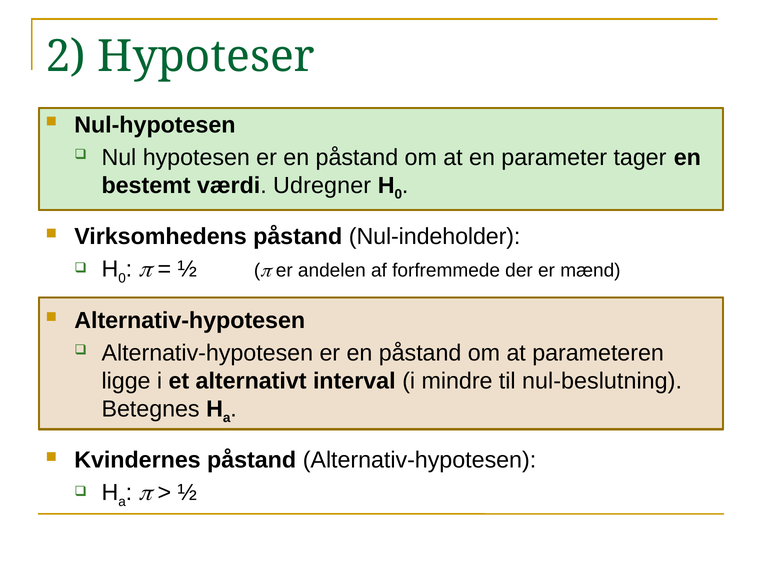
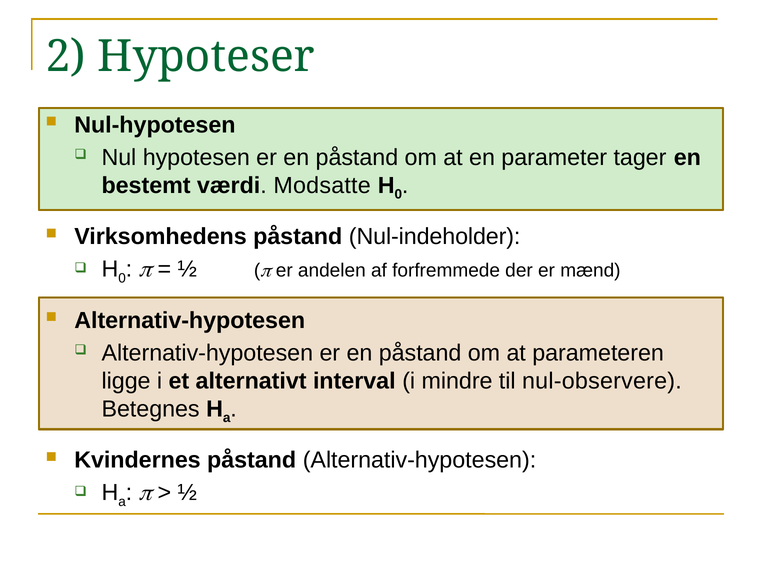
Udregner: Udregner -> Modsatte (322, 186)
nul-beslutning: nul-beslutning -> nul-observere (602, 381)
